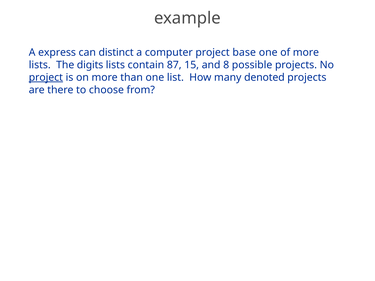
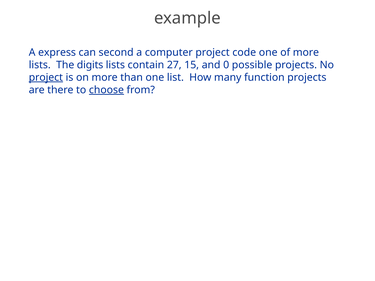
distinct: distinct -> second (116, 53)
base: base -> code (244, 53)
87: 87 -> 27 (174, 65)
8: 8 -> 0 (226, 65)
denoted: denoted -> function (264, 78)
choose underline: none -> present (106, 90)
